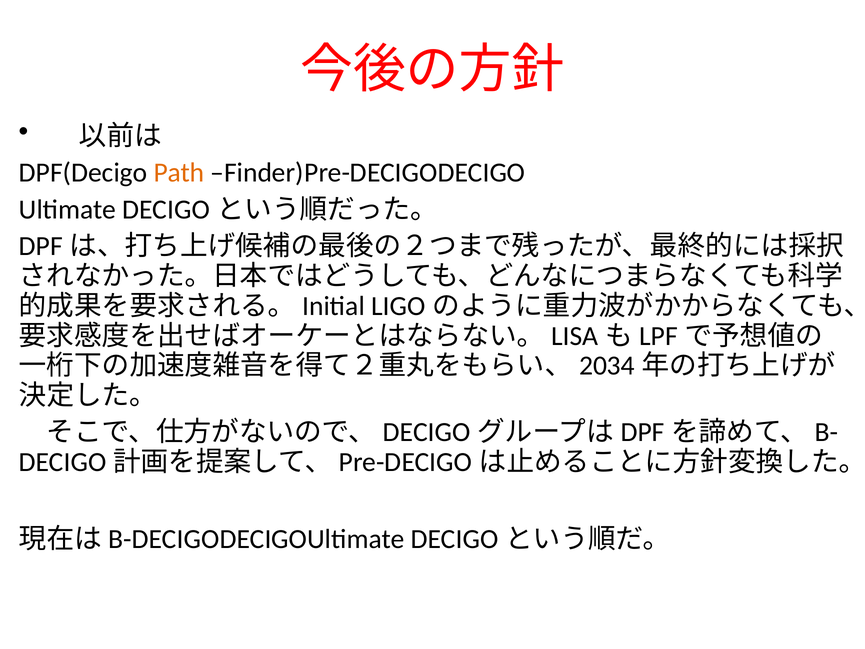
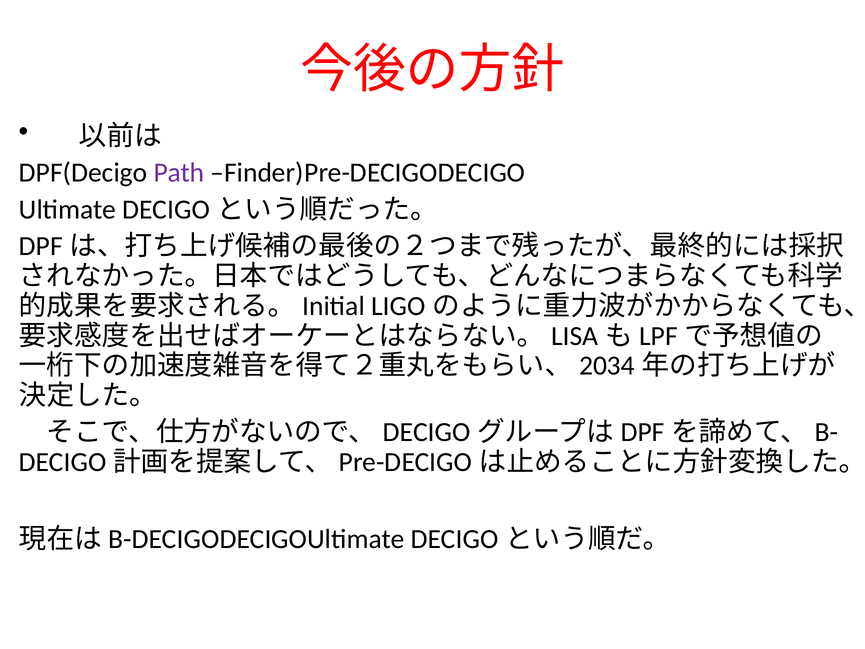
Path colour: orange -> purple (179, 173)
